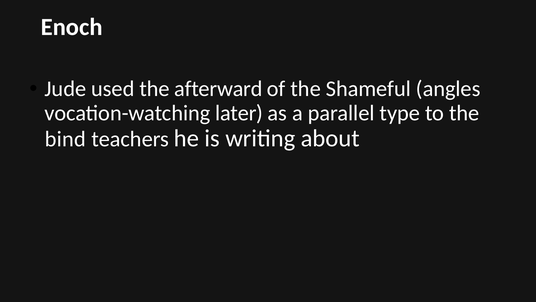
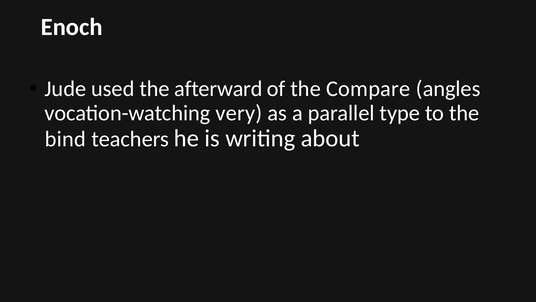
Shameful: Shameful -> Compare (368, 89)
later: later -> very (239, 113)
